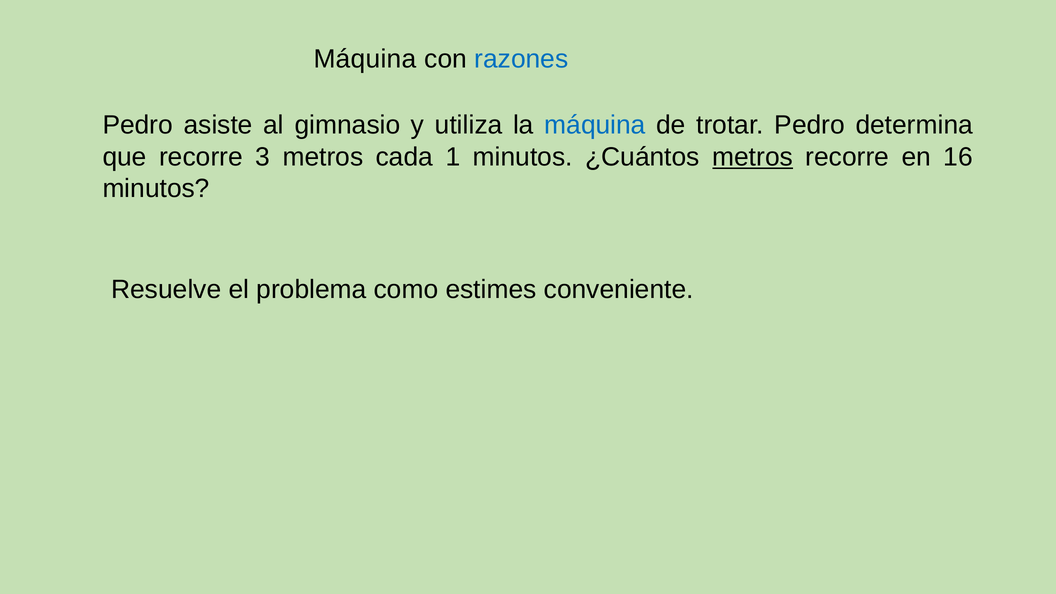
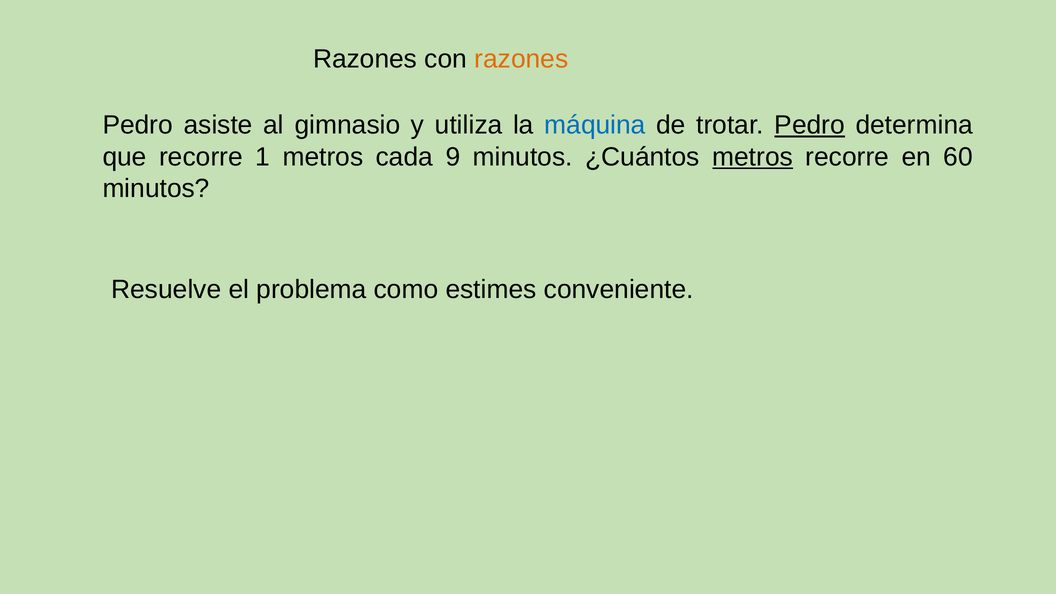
Máquina: Máquina -> Razones (365, 59)
razones colour: blue -> orange (521, 59)
Pedro underline: none -> present (810, 125)
3: 3 -> 1 (263, 157)
1: 1 -> 9 (453, 157)
16: 16 -> 60 (958, 157)
